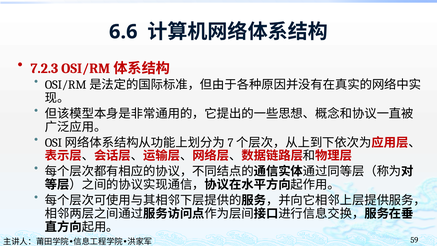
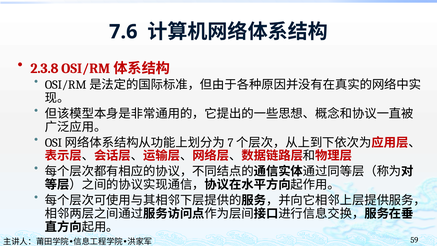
6.6: 6.6 -> 7.6 (123, 32)
7.2.3: 7.2.3 -> 2.3.8 (44, 68)
